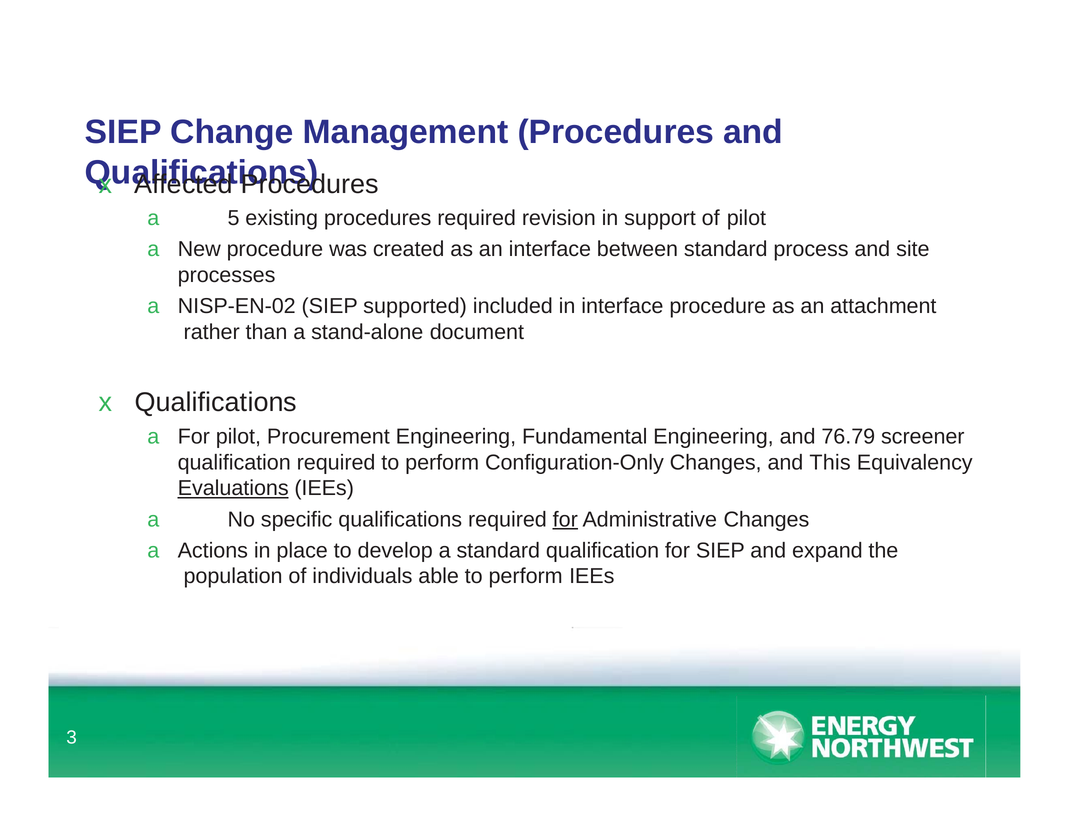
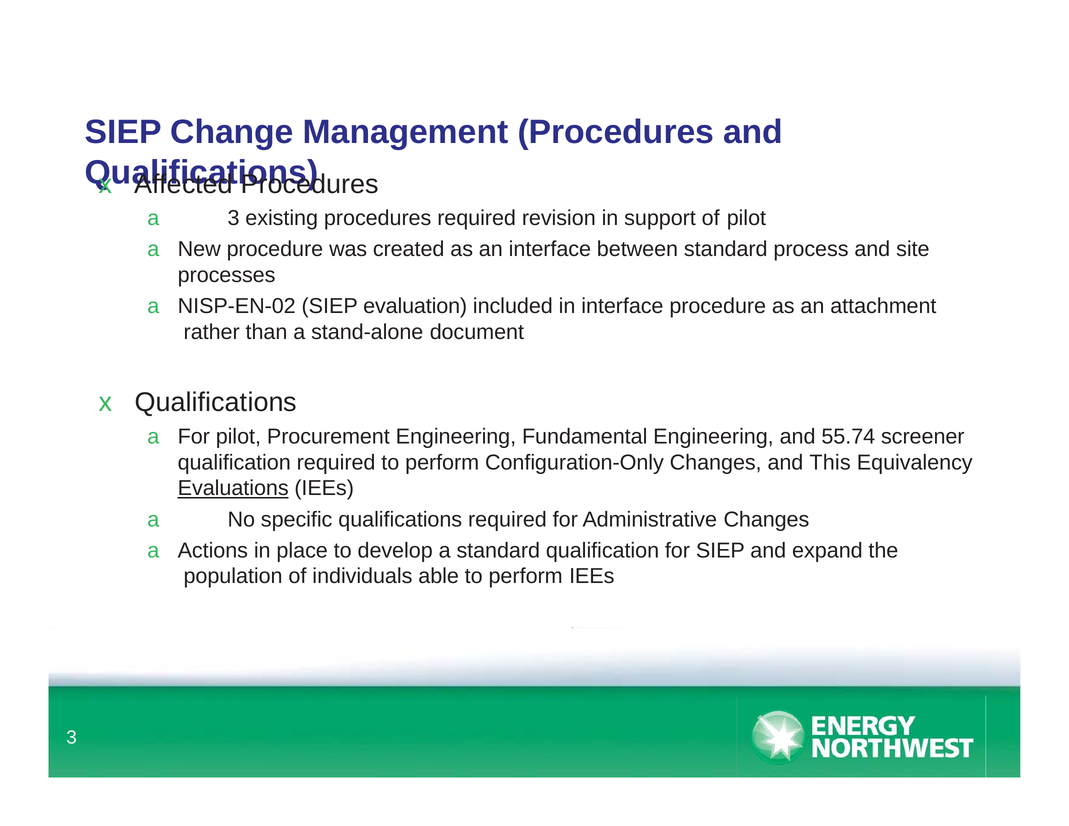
a 5: 5 -> 3 (234, 218)
supported: supported -> evaluation (415, 306)
76.79: 76.79 -> 55.74 (848, 437)
for underline: present -> none (565, 519)
